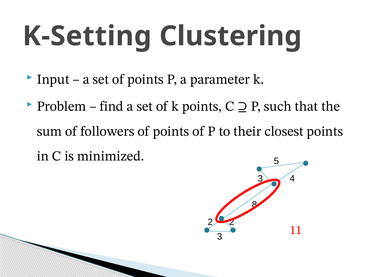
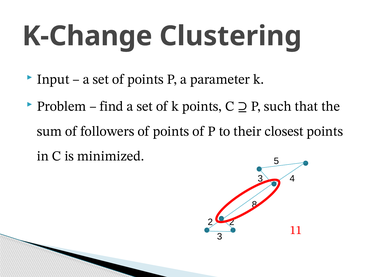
K-Setting: K-Setting -> K-Change (87, 36)
